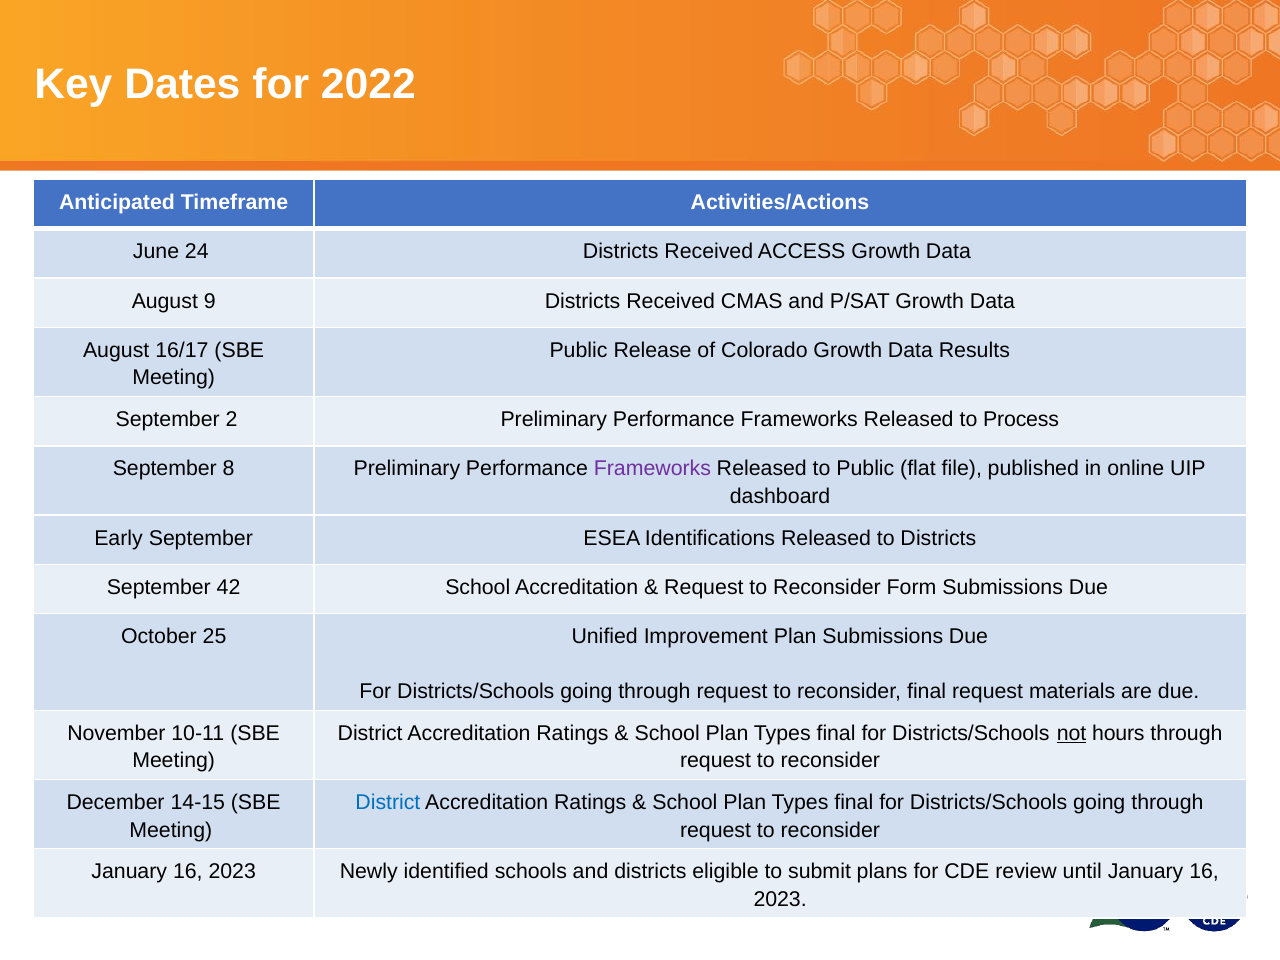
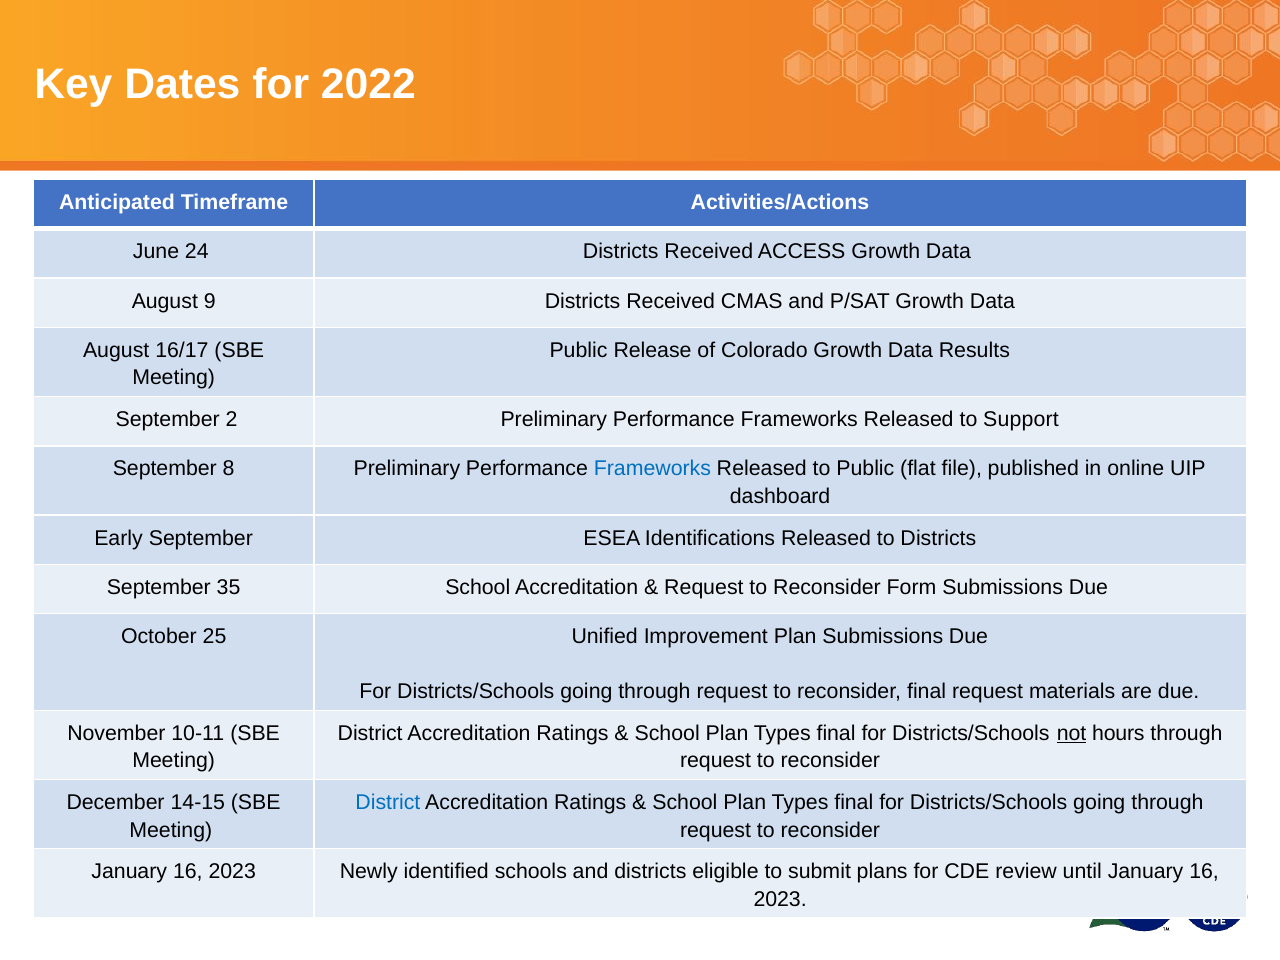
Process: Process -> Support (1021, 420)
Frameworks colour: purple -> blue (652, 469)
42: 42 -> 35 (229, 587)
